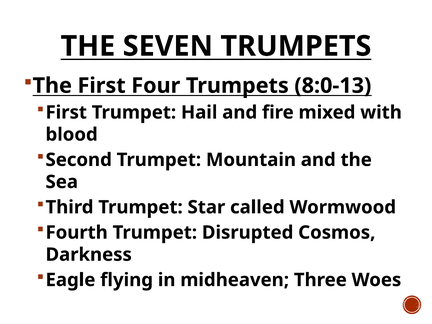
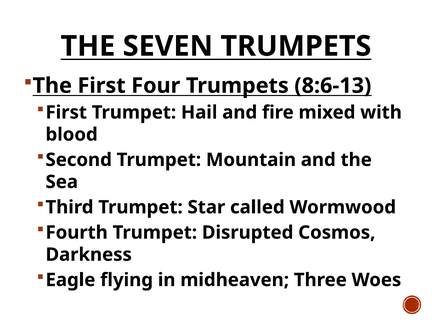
8:0-13: 8:0-13 -> 8:6-13 (333, 86)
